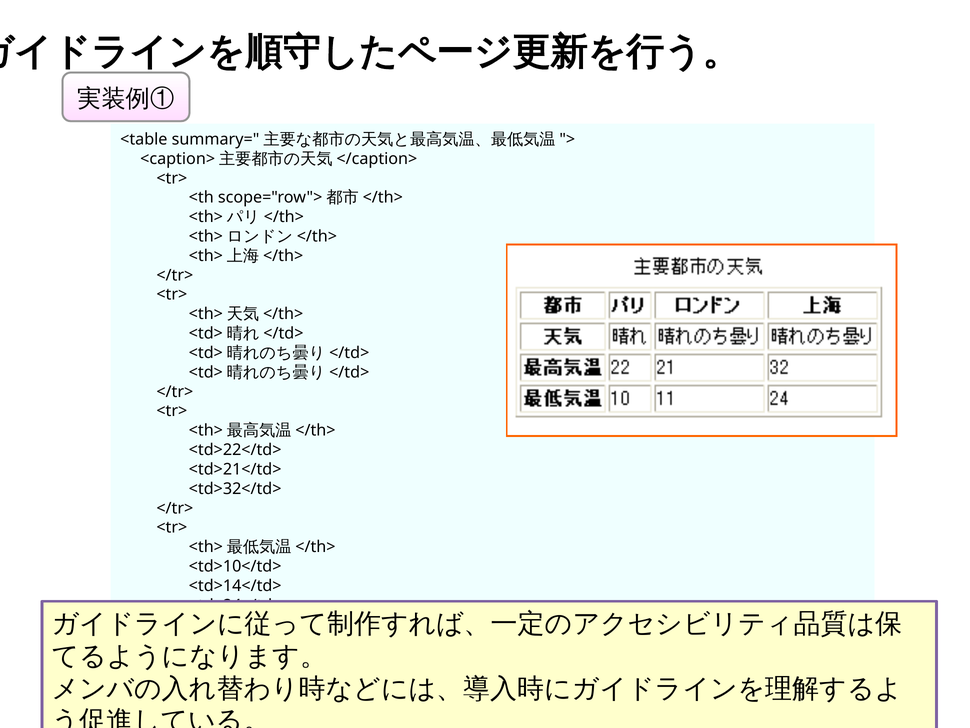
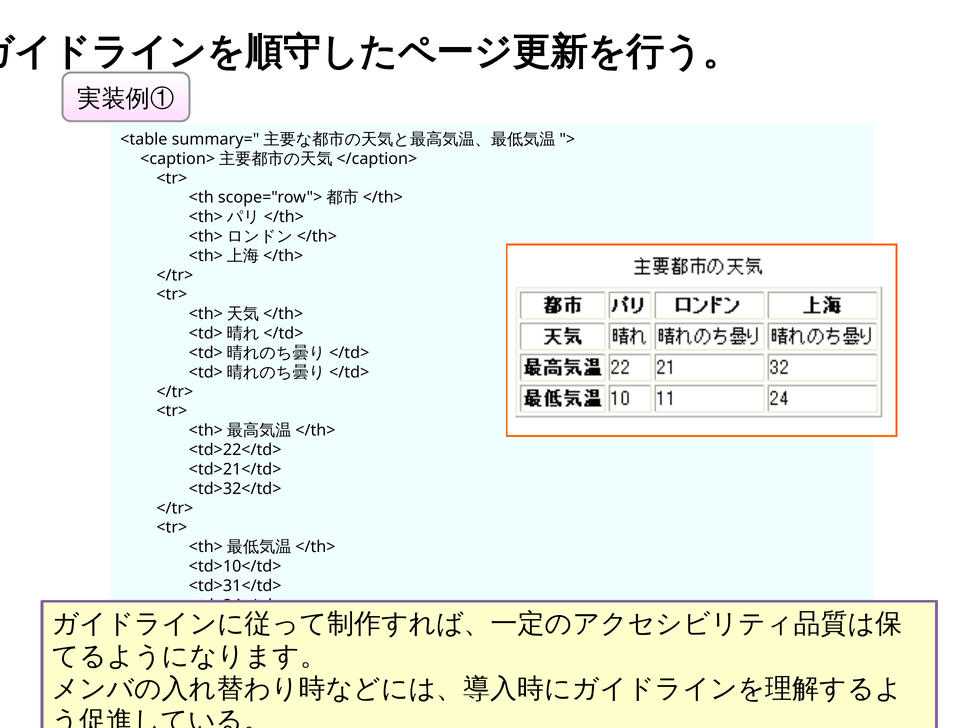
<td>14</td>: <td>14</td> -> <td>31</td> (235, 585)
